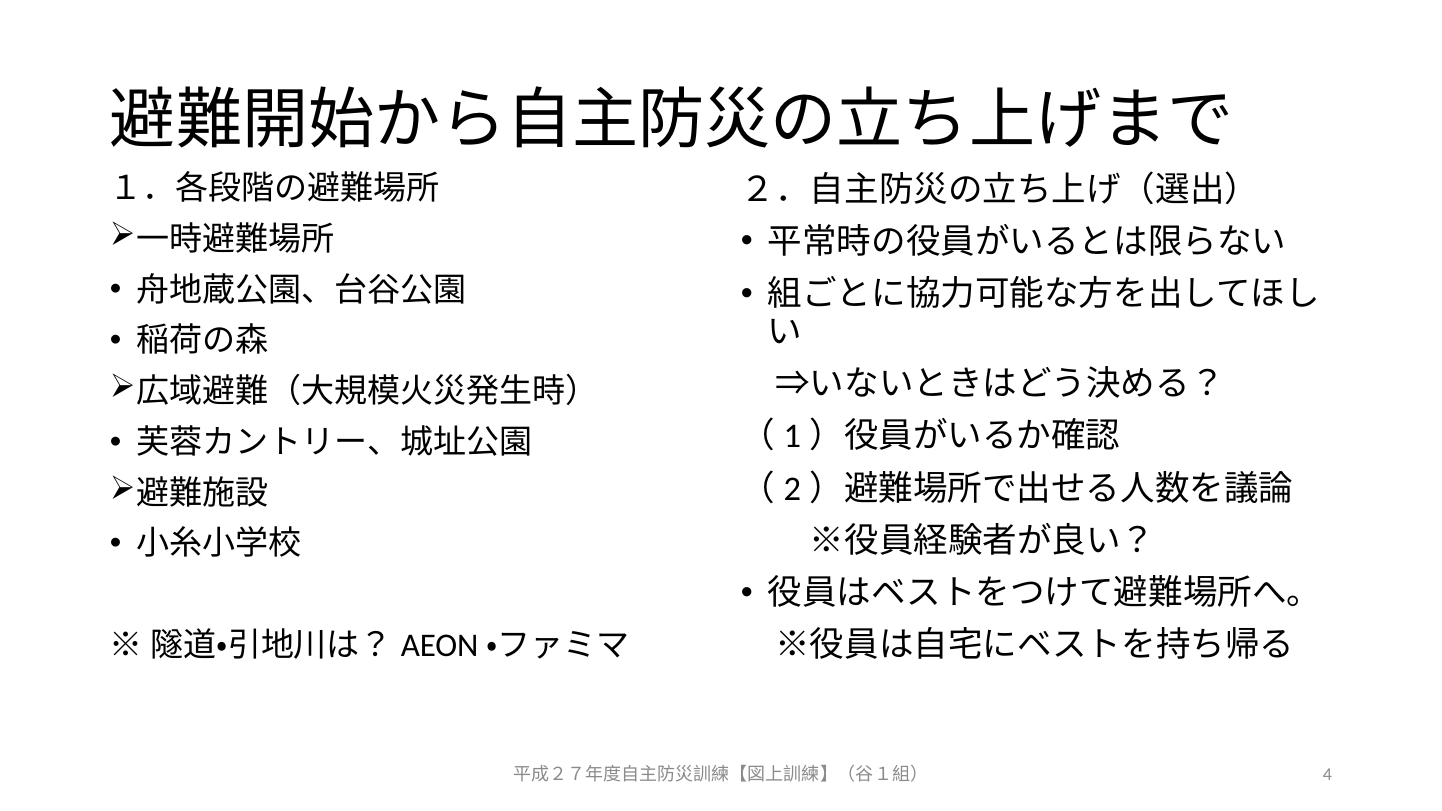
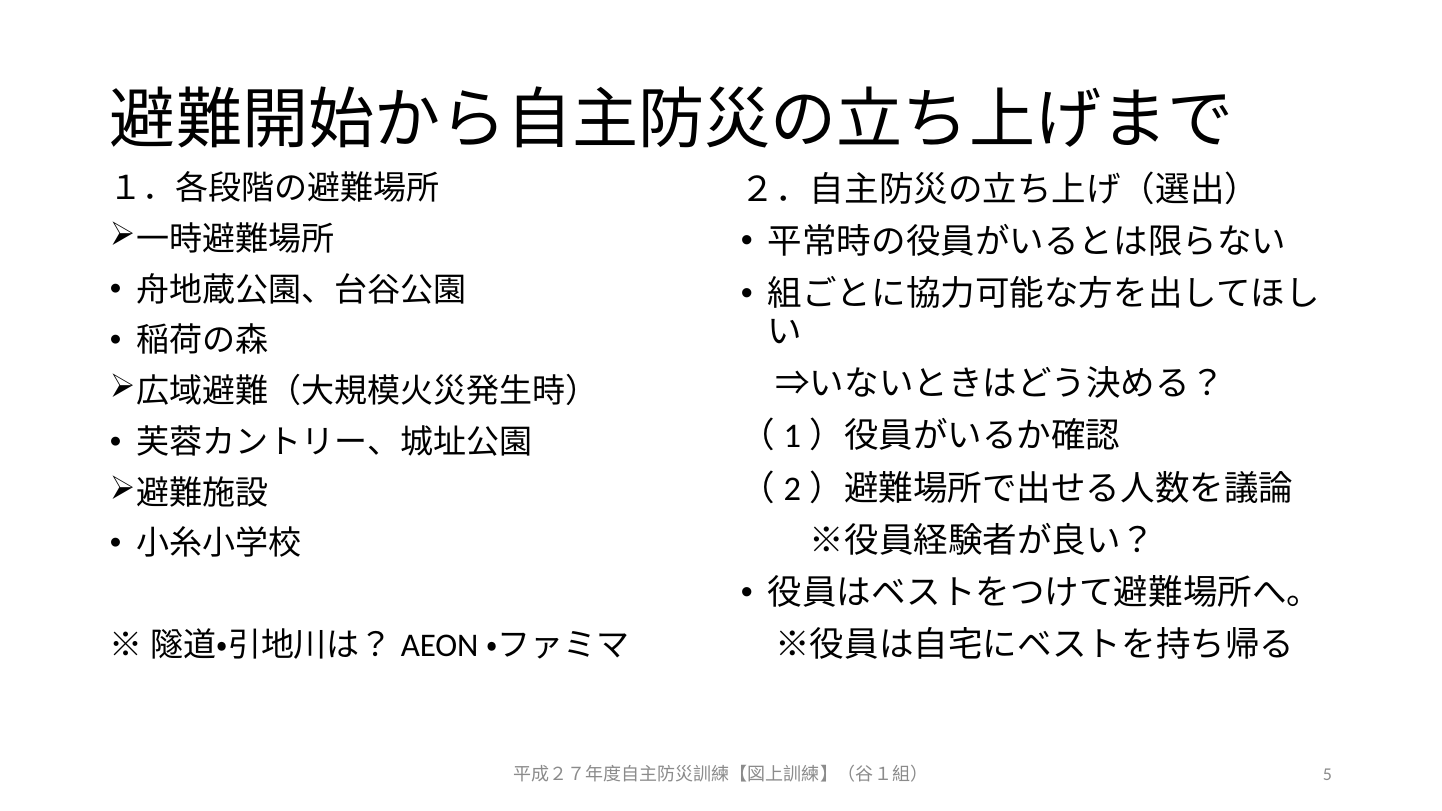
4: 4 -> 5 (1328, 774)
